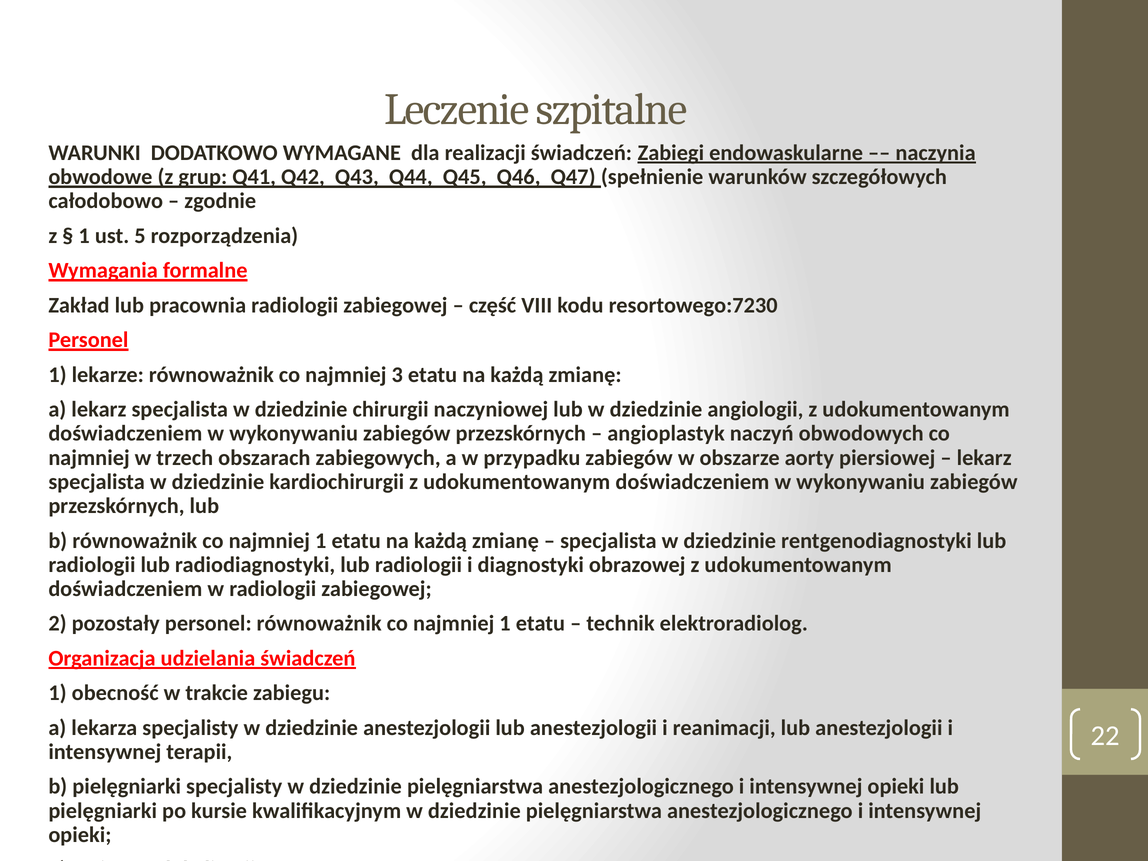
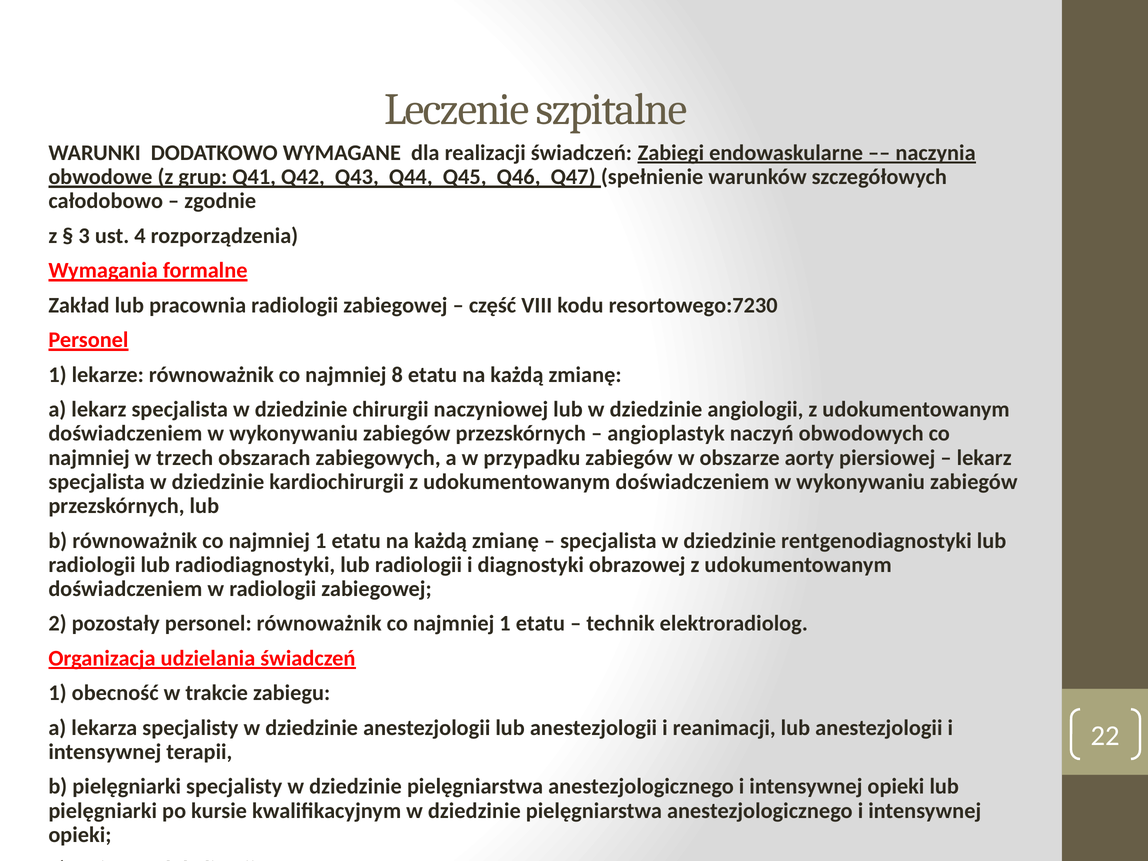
1: 1 -> 3 (84, 236)
ust 5: 5 -> 4 (140, 236)
najmniej 3: 3 -> 8 (397, 375)
